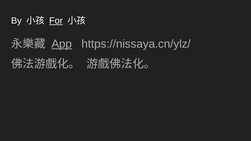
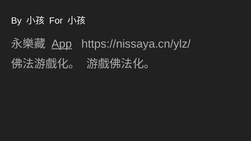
For underline: present -> none (56, 21)
